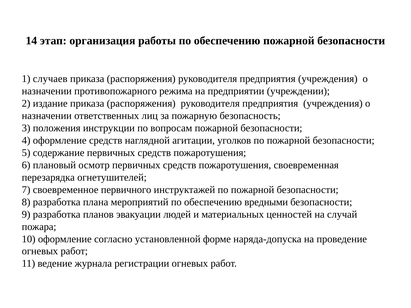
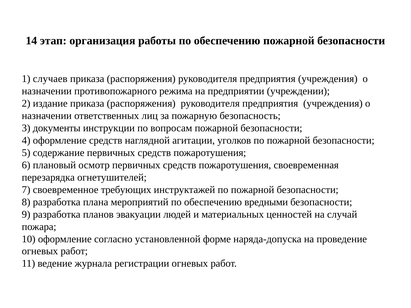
положения: положения -> документы (57, 128)
первичного: первичного -> требующих (126, 190)
